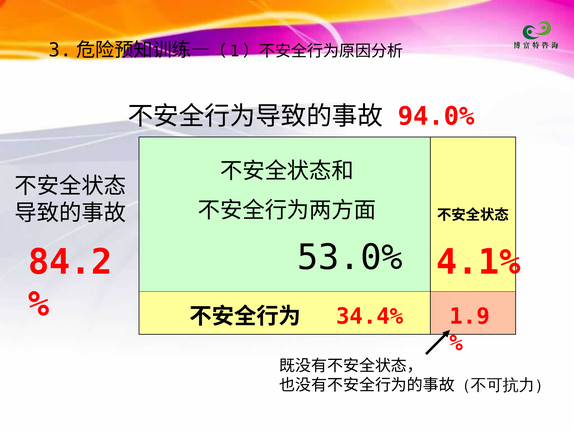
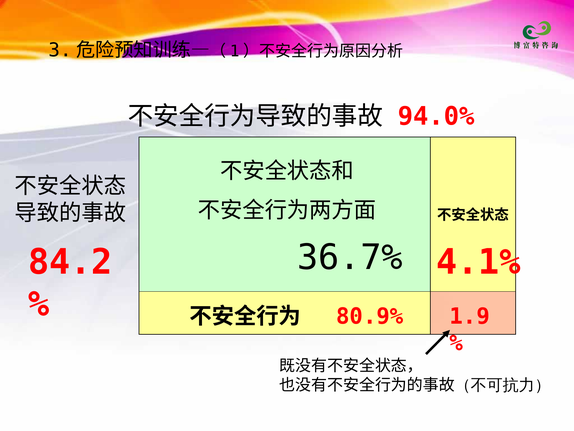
53.0%: 53.0% -> 36.7% (350, 257)
34.4%: 34.4% -> 80.9% (370, 316)
